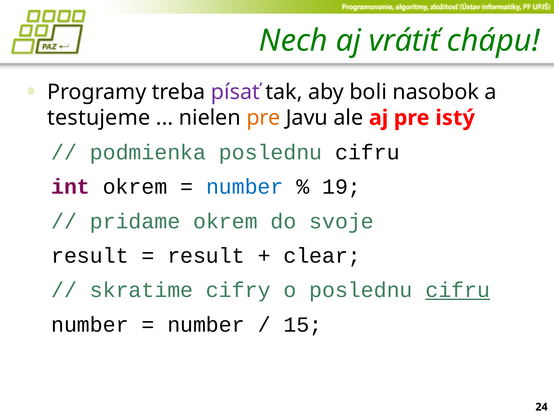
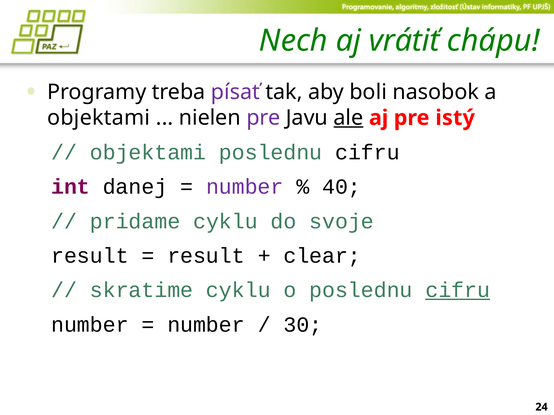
testujeme: testujeme -> objektami (99, 118)
pre colour: orange -> purple (263, 118)
ale underline: none -> present (348, 118)
podmienka: podmienka -> objektami (148, 153)
int okrem: okrem -> danej (135, 187)
number colour: blue -> purple (245, 187)
19: 19 -> 40 (342, 187)
pridame okrem: okrem -> cyklu (225, 222)
skratime cifry: cifry -> cyklu (238, 291)
15: 15 -> 30 (303, 325)
